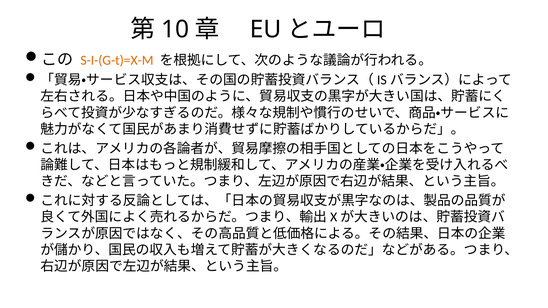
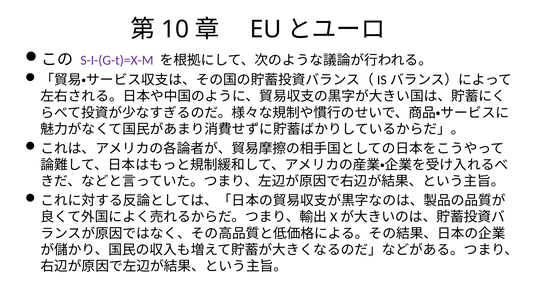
S-I-(G-t)=X-M colour: orange -> purple (117, 60)
